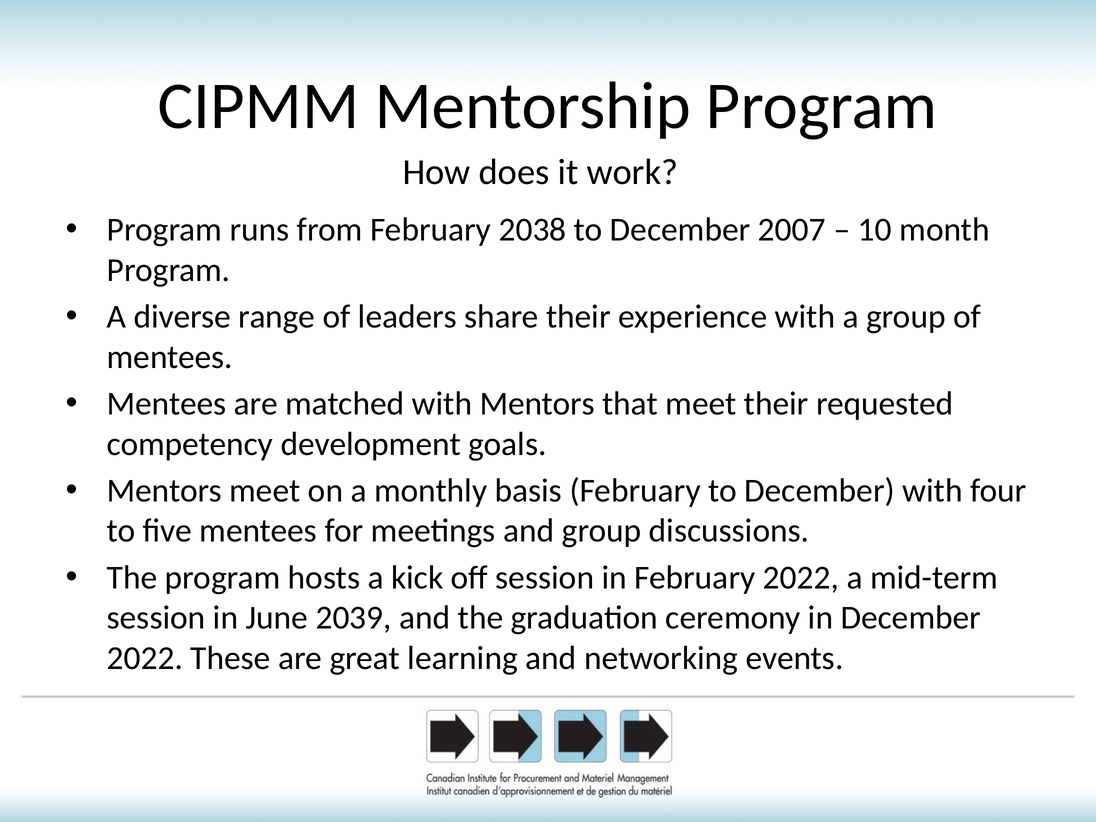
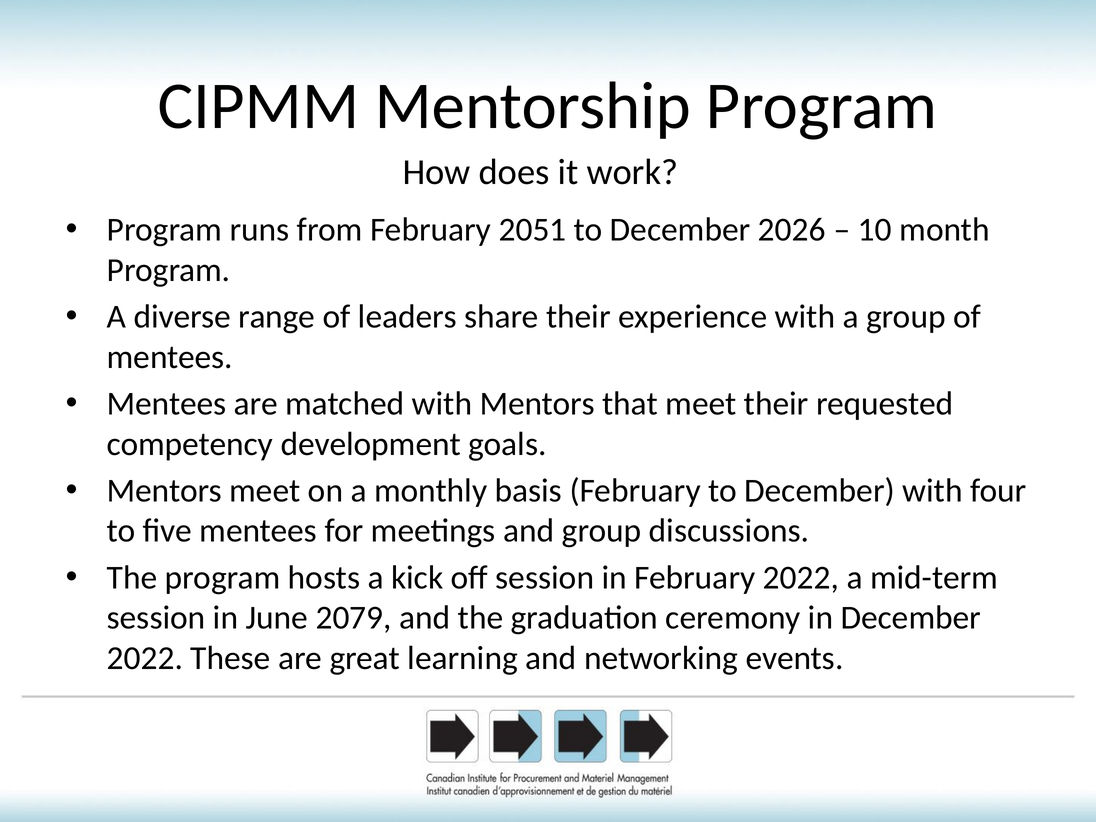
2038: 2038 -> 2051 (533, 230)
2007: 2007 -> 2026 (792, 230)
2039: 2039 -> 2079 (354, 618)
